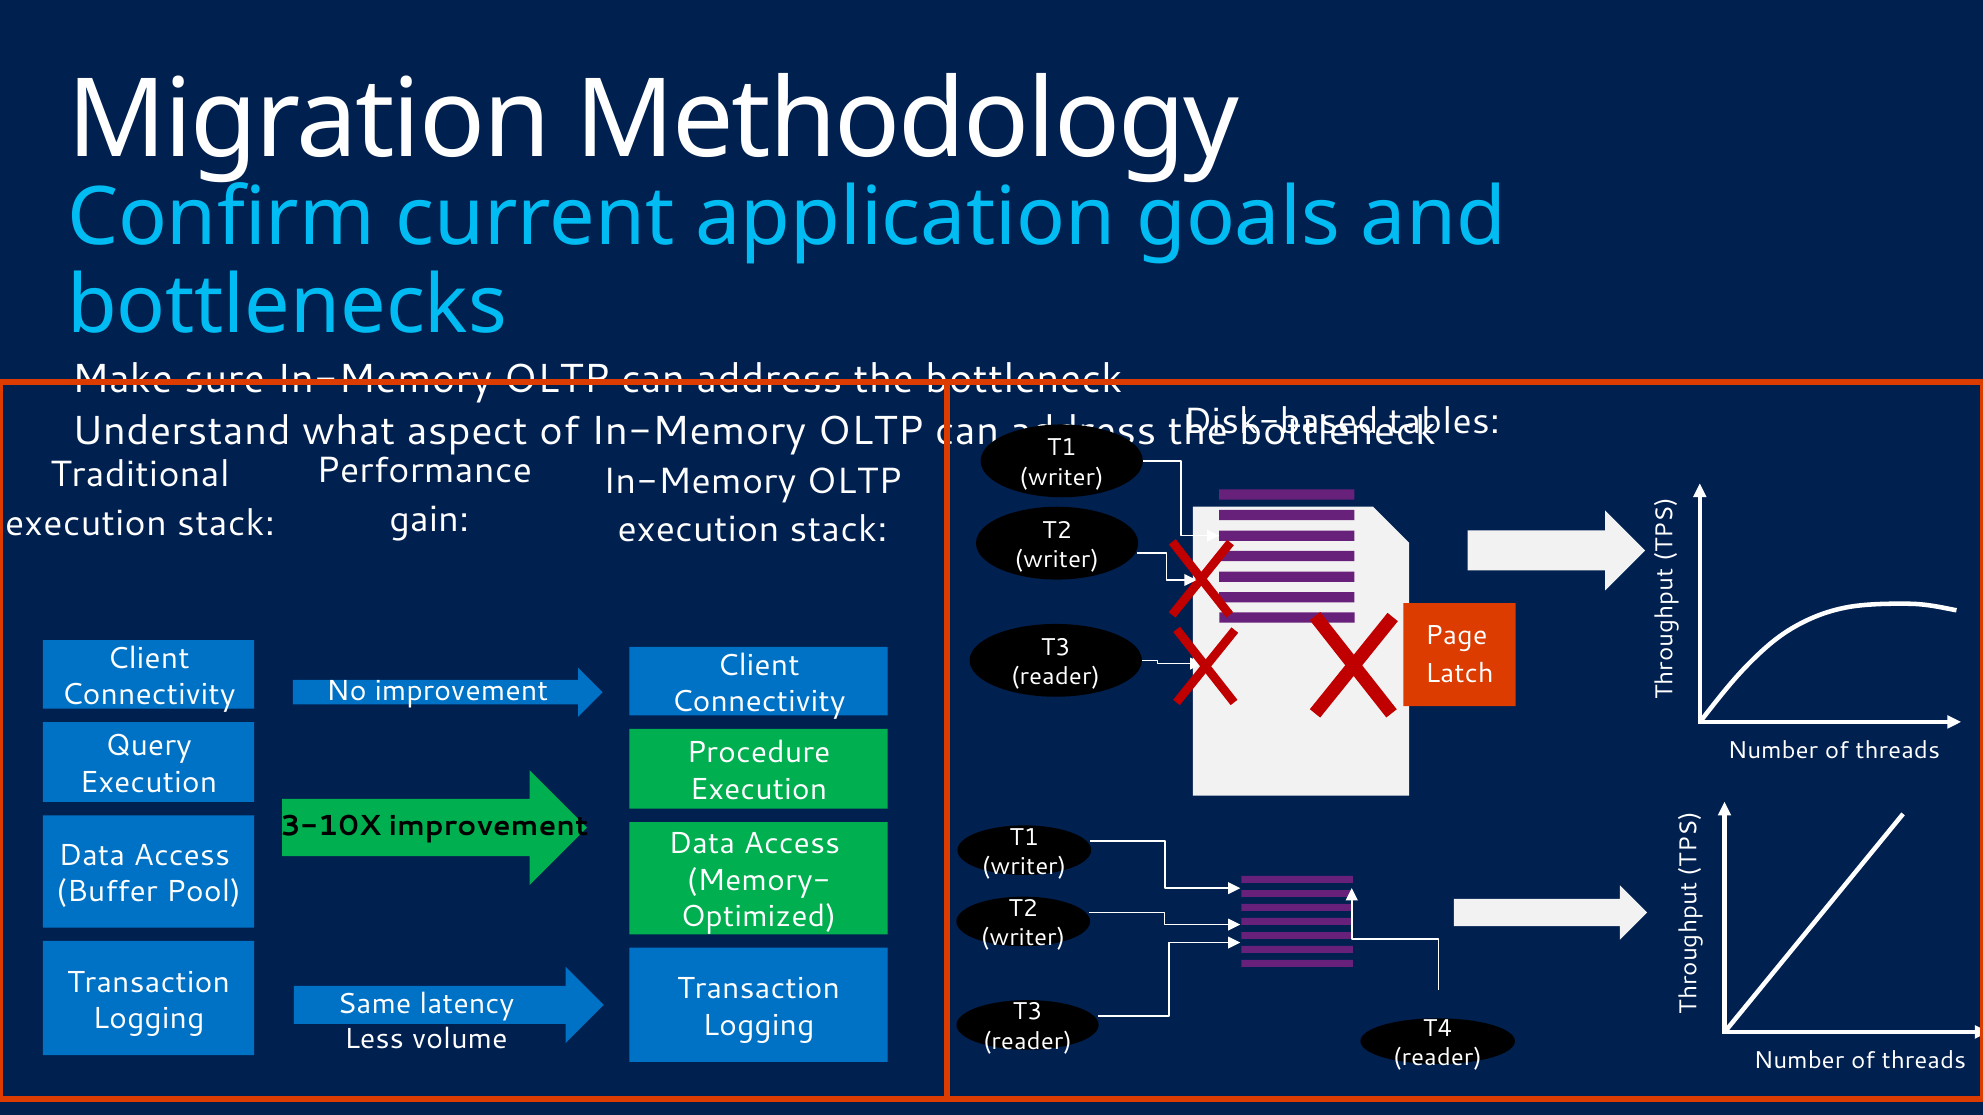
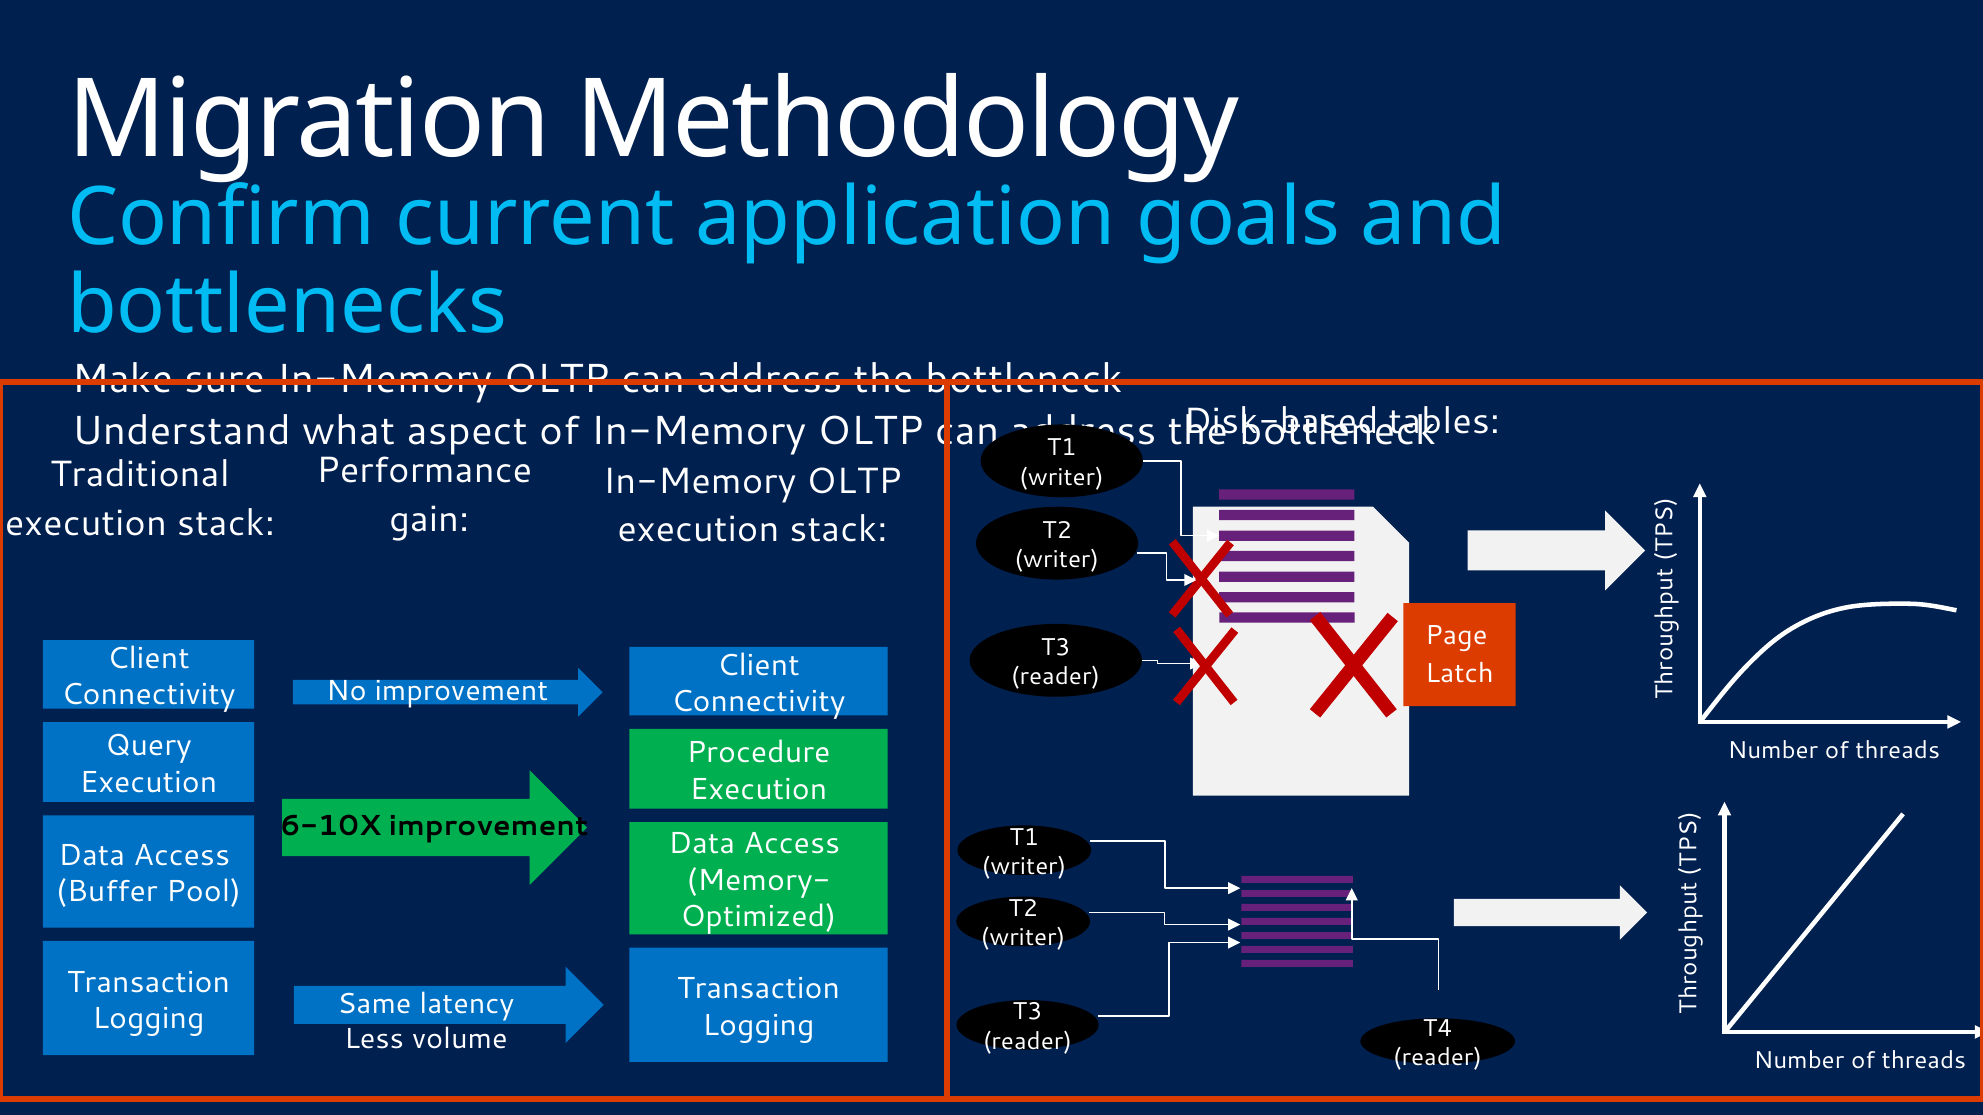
3-10X: 3-10X -> 6-10X (330, 826)
